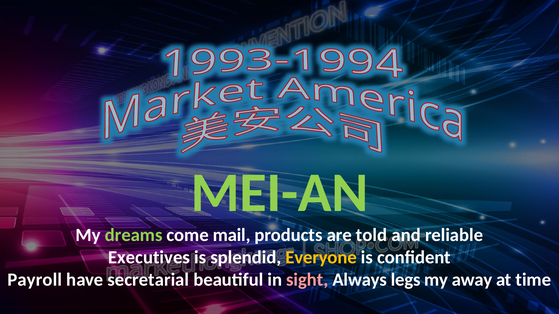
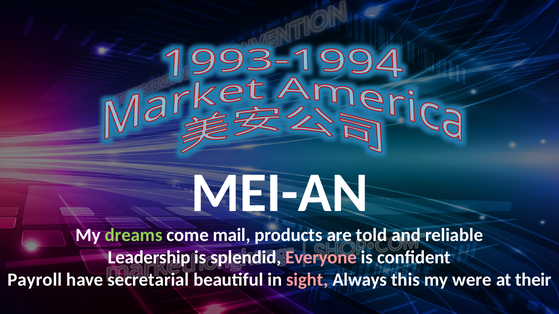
MEI-AN colour: light green -> white (280, 193)
Executives: Executives -> Leadership (149, 258)
Everyone colour: yellow -> pink (321, 258)
legs: legs -> this (405, 280)
away: away -> were (472, 280)
time: time -> their (533, 280)
